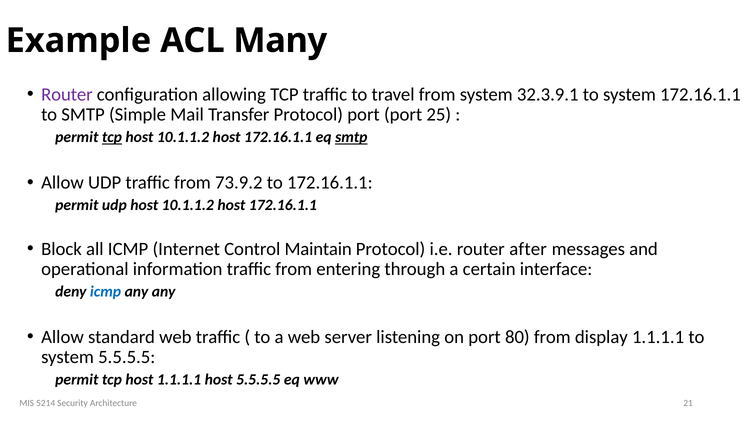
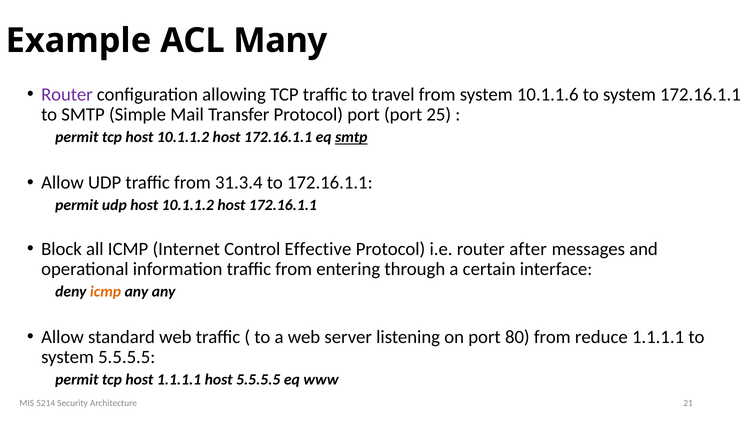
32.3.9.1: 32.3.9.1 -> 10.1.1.6 (548, 94)
tcp underline: present -> none (112, 137)
73.9.2: 73.9.2 -> 31.3.4 (239, 183)
Maintain: Maintain -> Effective (318, 249)
icmp colour: blue -> orange (106, 291)
display: display -> reduce (601, 337)
